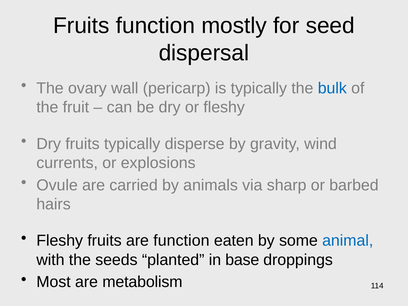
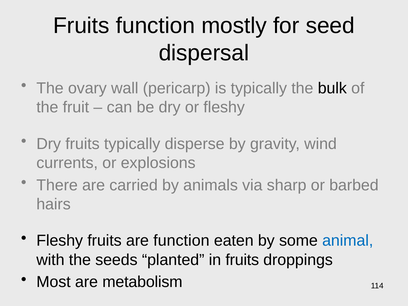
bulk colour: blue -> black (332, 88)
Ovule: Ovule -> There (57, 185)
in base: base -> fruits (242, 260)
